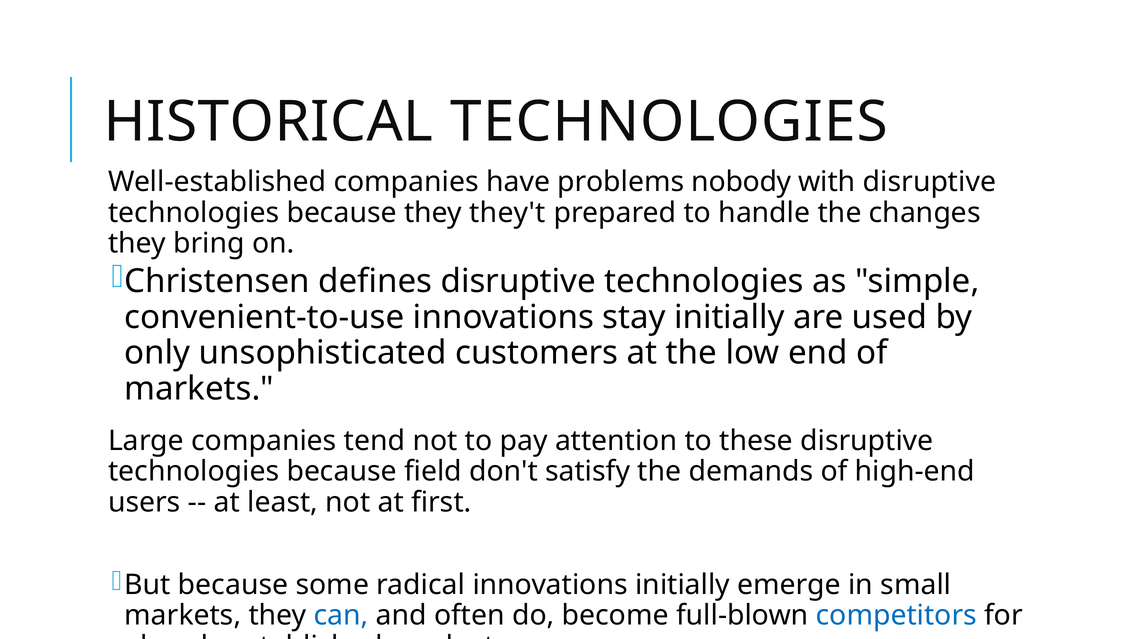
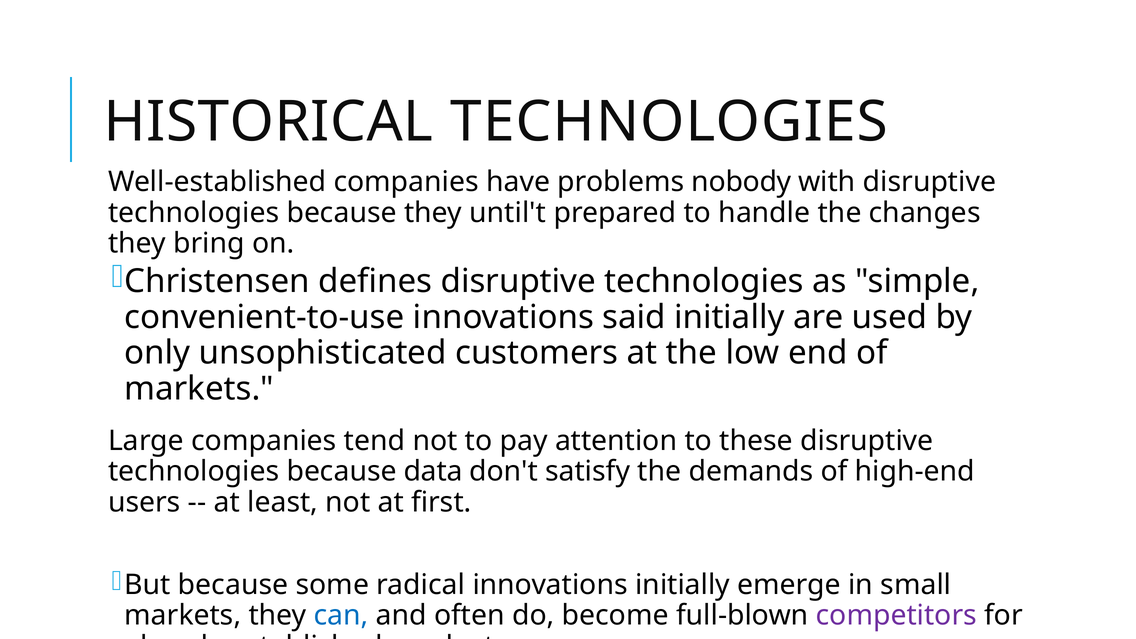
they't: they't -> until't (508, 213)
stay: stay -> said (634, 317)
field: field -> data (433, 472)
competitors colour: blue -> purple (896, 615)
